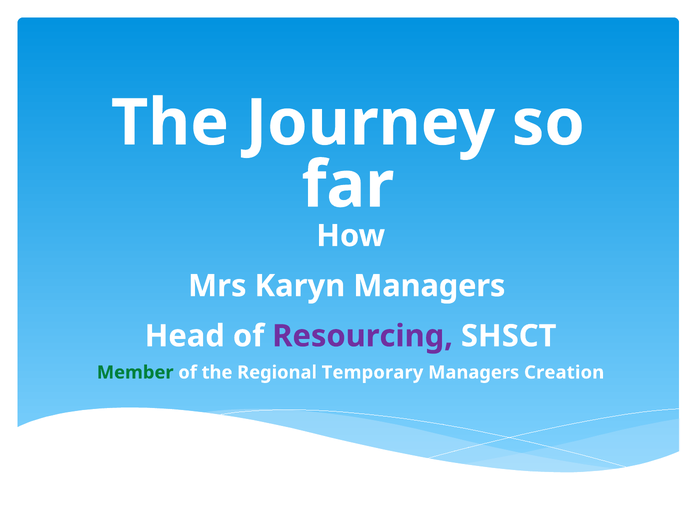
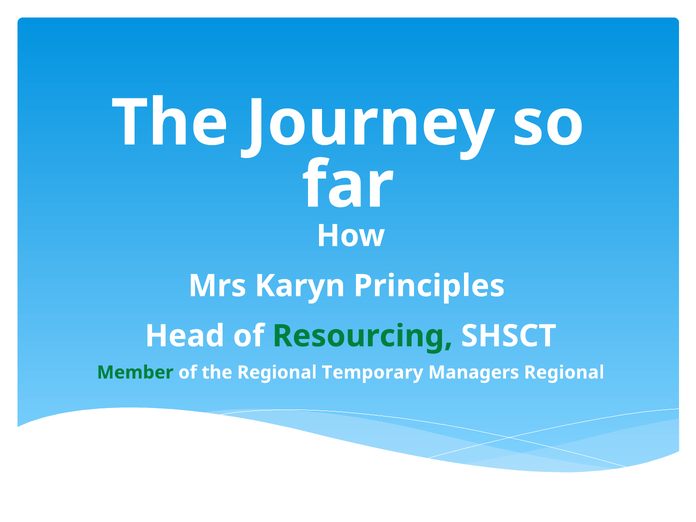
Karyn Managers: Managers -> Principles (429, 286)
Resourcing colour: purple -> green (363, 336)
Managers Creation: Creation -> Regional (564, 372)
